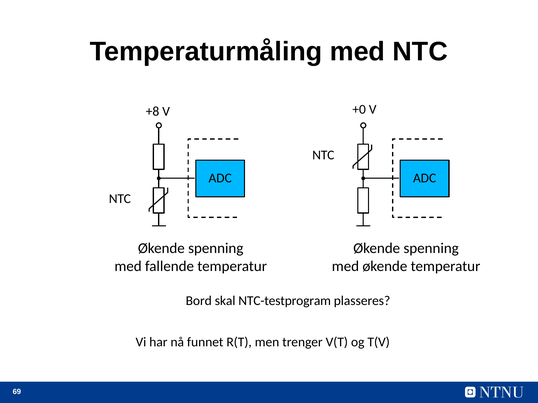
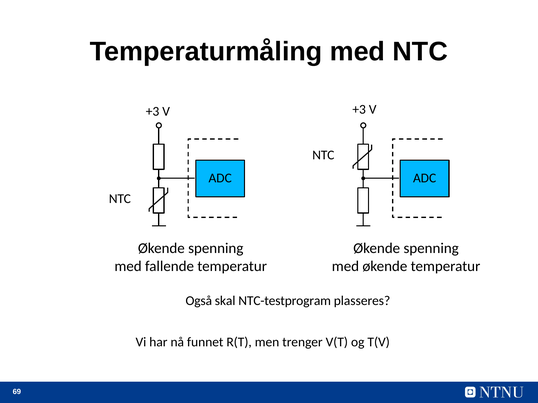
+0: +0 -> +3 (359, 109)
+8: +8 -> +3 (153, 112)
Bord: Bord -> Også (199, 301)
